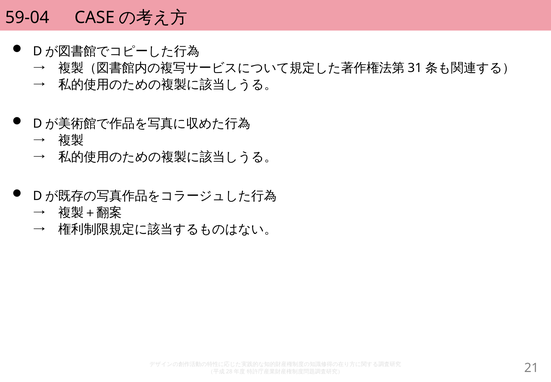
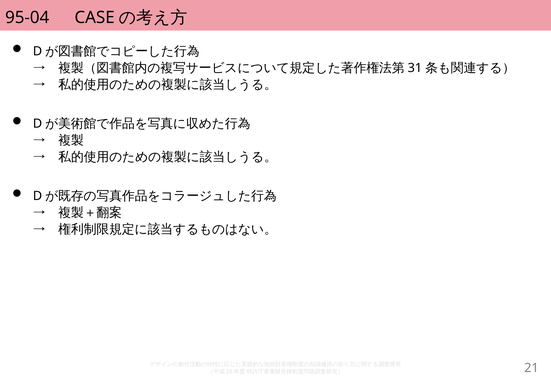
59-04: 59-04 -> 95-04 (27, 17)
